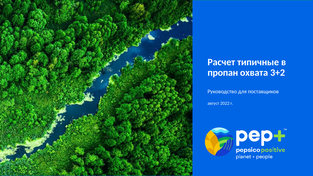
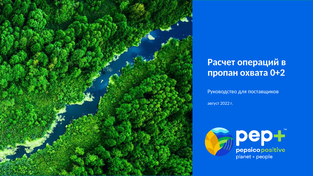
типичные: типичные -> операций (258, 62)
3+2: 3+2 -> 0+2 (278, 73)
